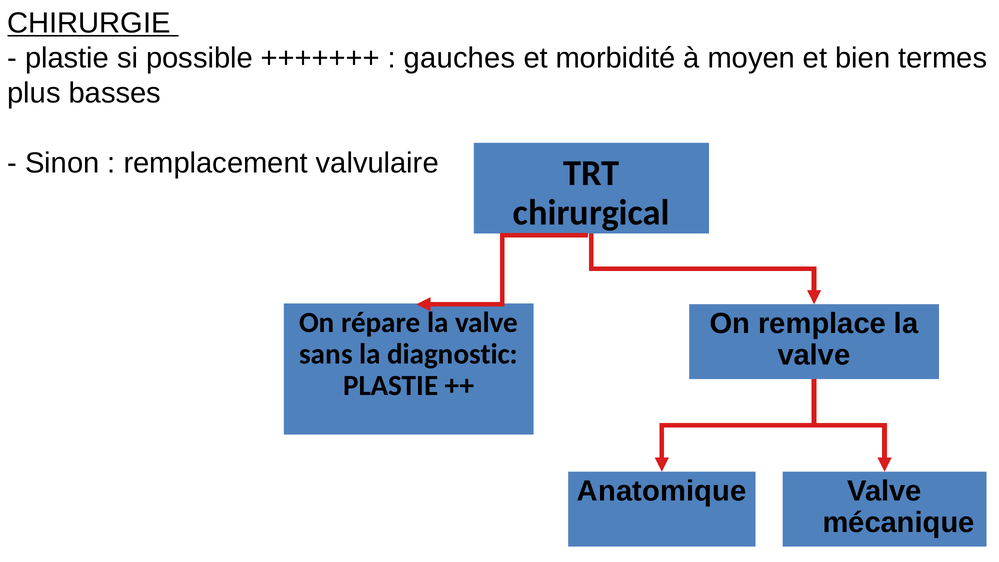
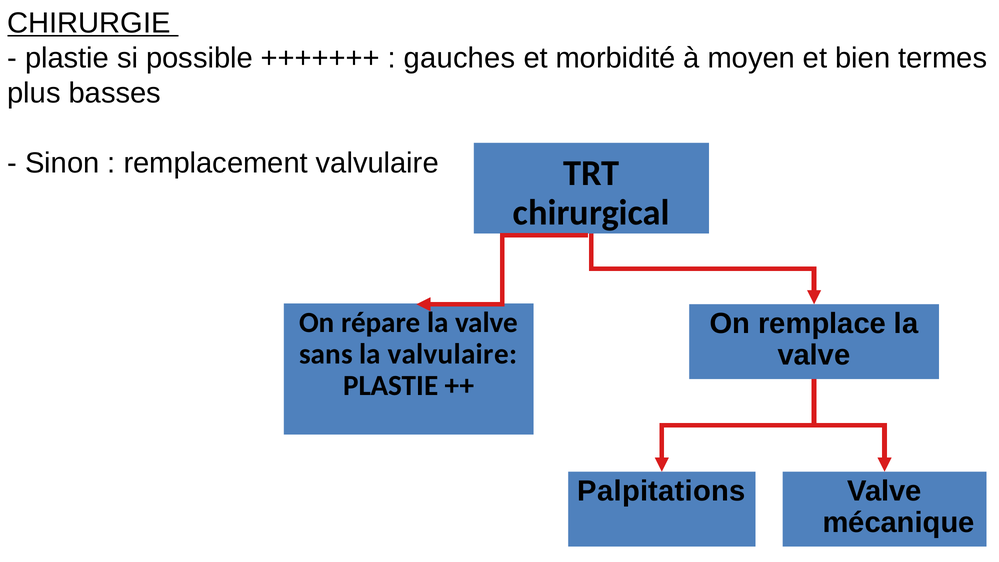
la diagnostic: diagnostic -> valvulaire (452, 354)
Anatomique: Anatomique -> Palpitations (662, 491)
